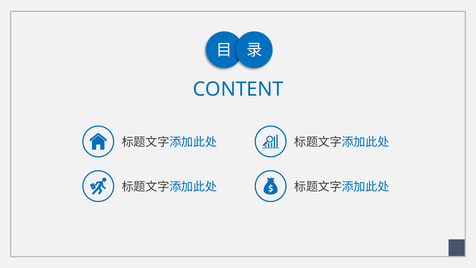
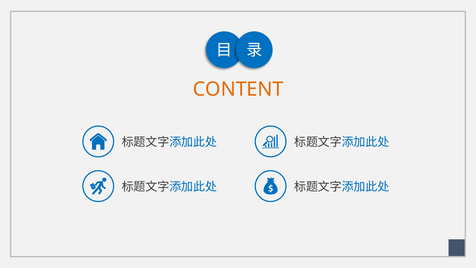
CONTENT colour: blue -> orange (238, 89)
